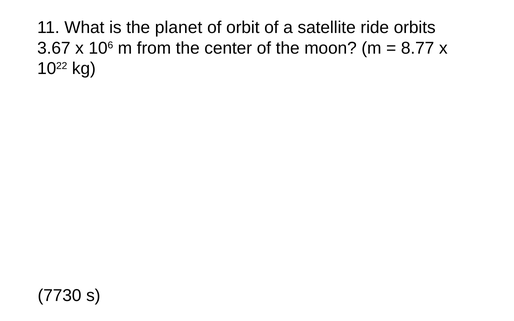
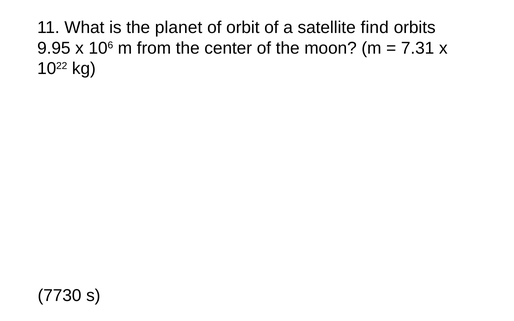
ride: ride -> find (375, 28)
3.67: 3.67 -> 9.95 (54, 48)
8.77: 8.77 -> 7.31 (418, 48)
